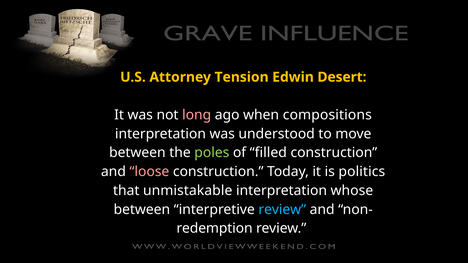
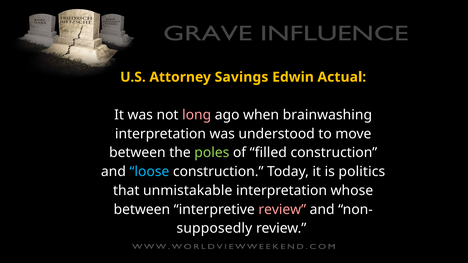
Tension: Tension -> Savings (242, 77)
Desert: Desert -> Actual (342, 77)
compositions: compositions -> brainwashing (327, 115)
loose colour: pink -> light blue (149, 172)
review colour: light blue -> pink (282, 210)
redemption: redemption -> supposedly (214, 229)
